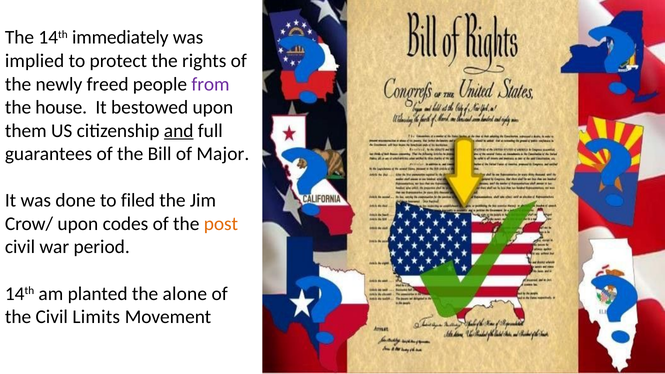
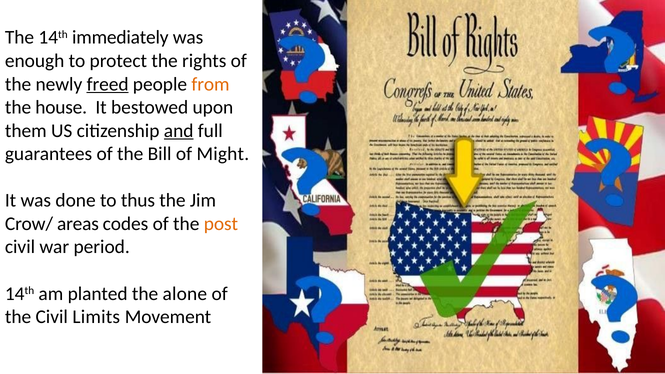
implied: implied -> enough (35, 61)
freed underline: none -> present (108, 84)
from colour: purple -> orange (211, 84)
Major: Major -> Might (223, 154)
filed: filed -> thus (138, 201)
Crow/ upon: upon -> areas (78, 224)
